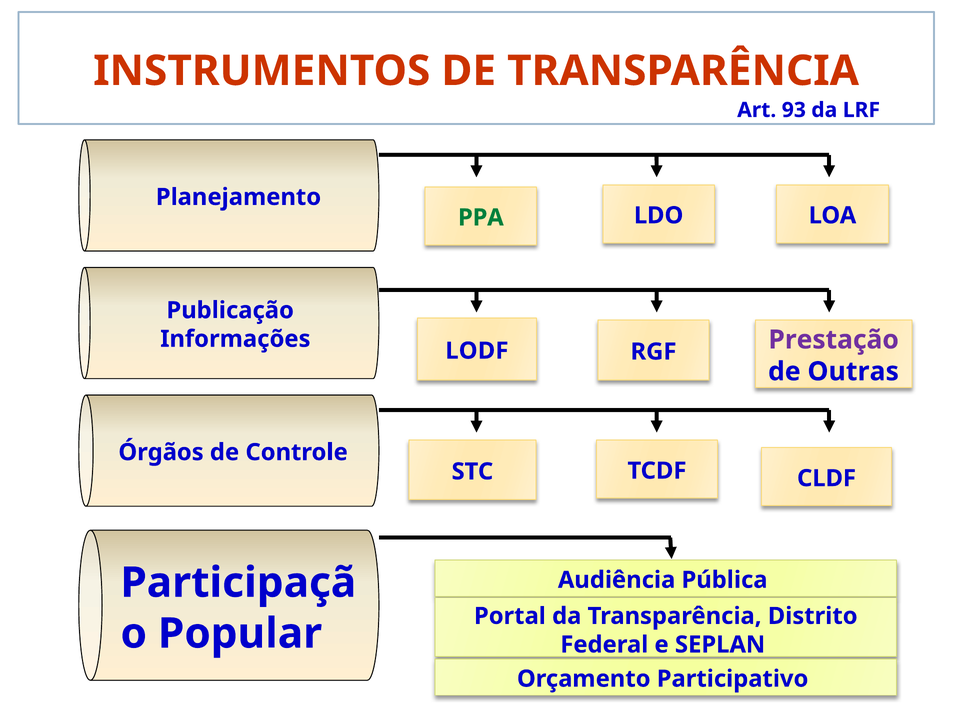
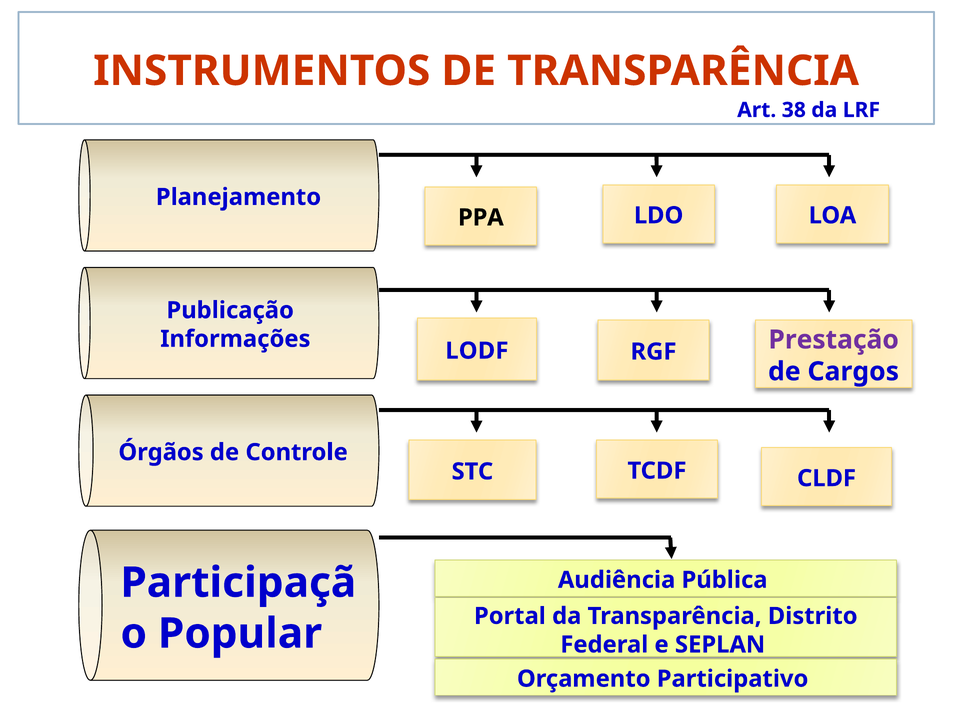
93: 93 -> 38 (794, 110)
PPA colour: green -> black (481, 217)
Outras: Outras -> Cargos (853, 371)
